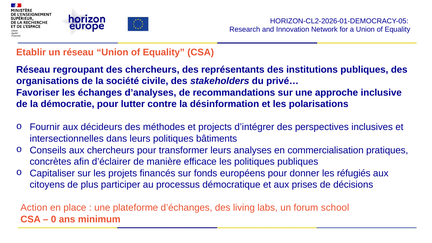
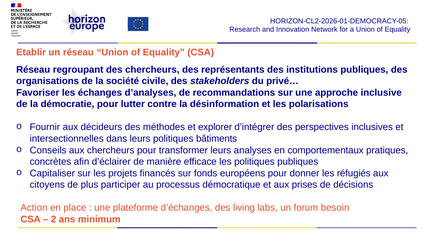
projects: projects -> explorer (215, 127)
commercialisation: commercialisation -> comportementaux (326, 150)
school: school -> besoin (335, 208)
0: 0 -> 2 (54, 219)
